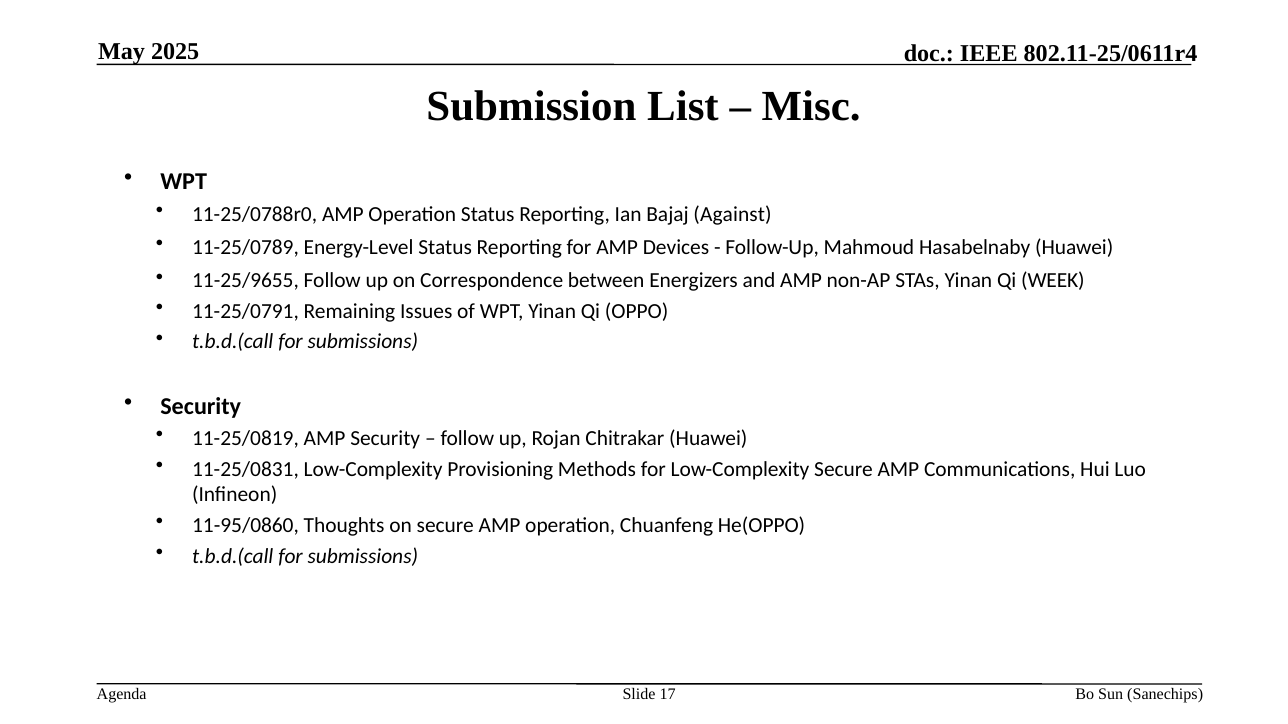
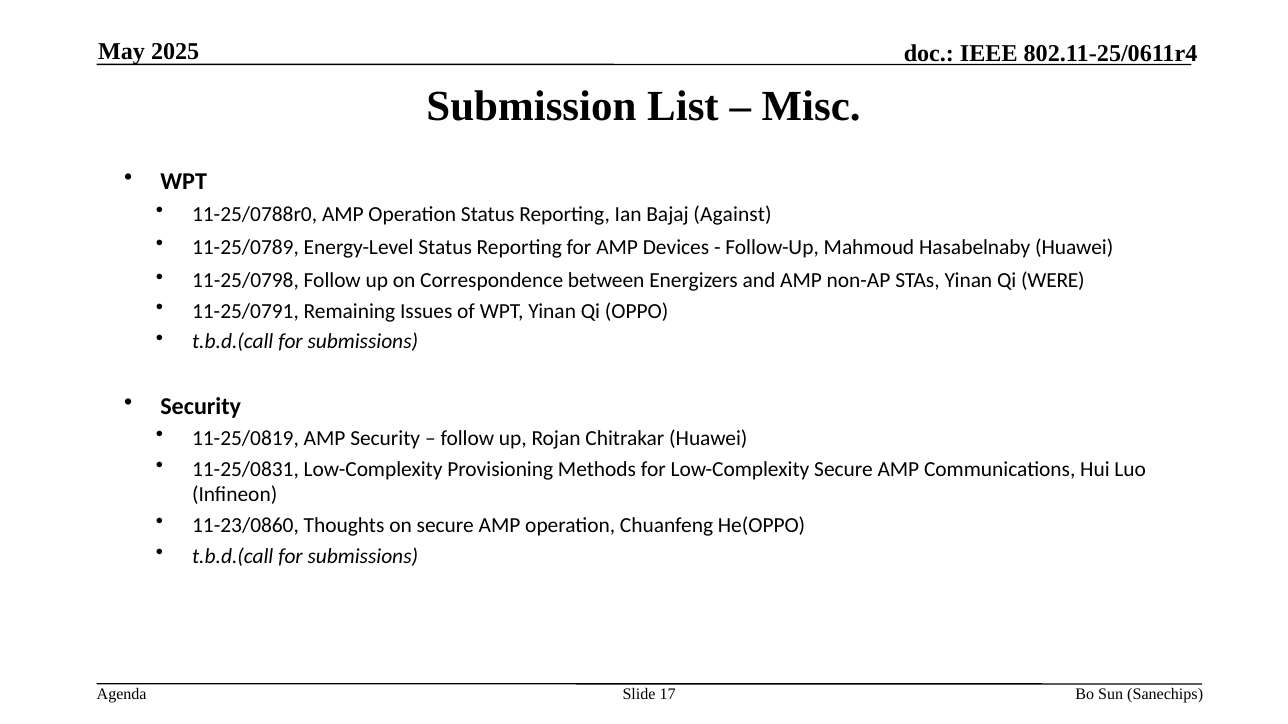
11-25/9655: 11-25/9655 -> 11-25/0798 (246, 281)
WEEK: WEEK -> WERE (1053, 281)
11-95/0860: 11-95/0860 -> 11-23/0860 (246, 526)
